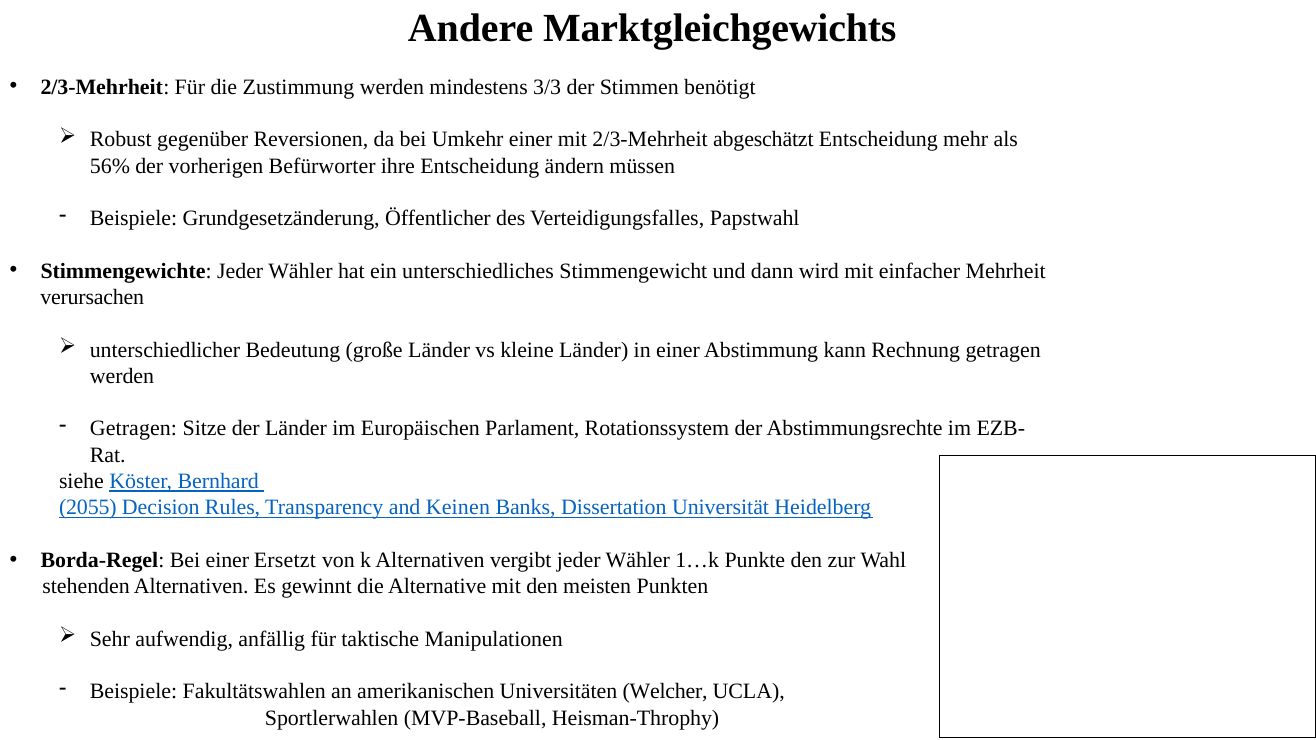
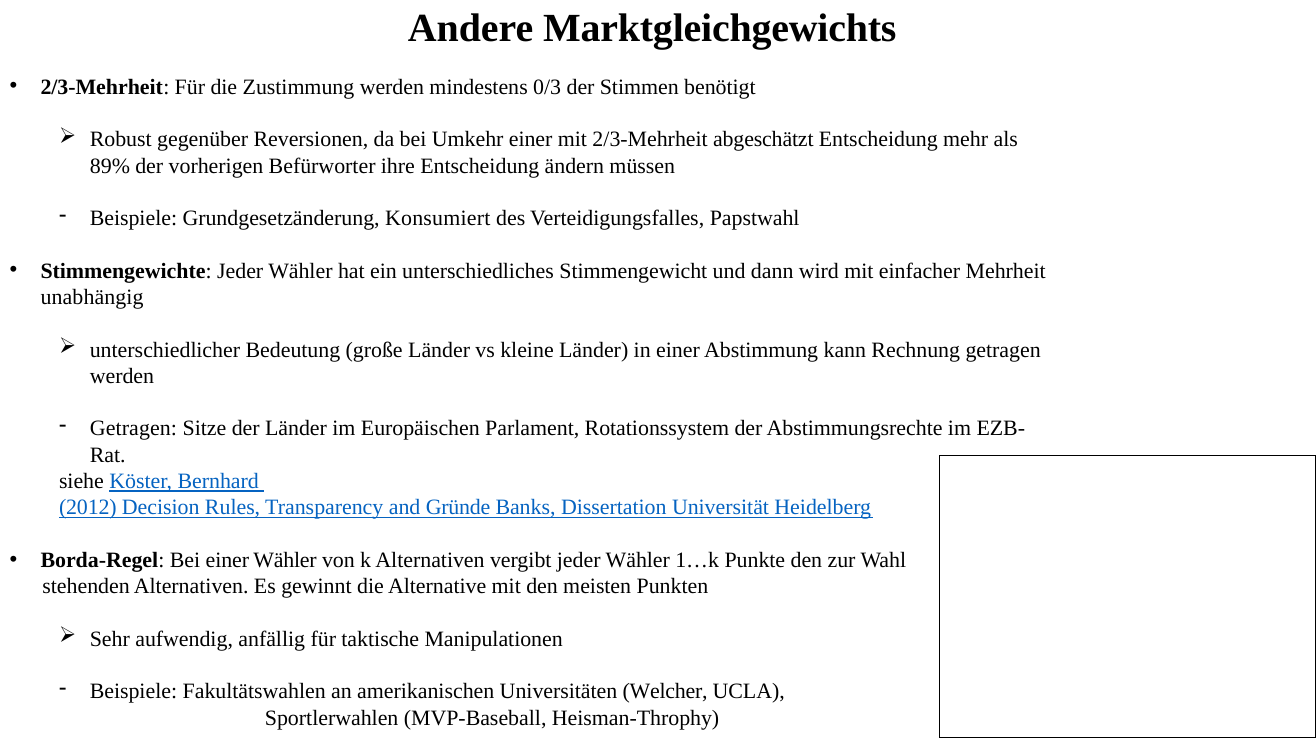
3/3: 3/3 -> 0/3 (547, 87)
56%: 56% -> 89% (110, 166)
Öffentlicher: Öffentlicher -> Konsumiert (438, 218)
verursachen: verursachen -> unabhängig (92, 297)
2055: 2055 -> 2012 (88, 508)
Keinen: Keinen -> Gründe (458, 508)
einer Ersetzt: Ersetzt -> Wähler (285, 560)
